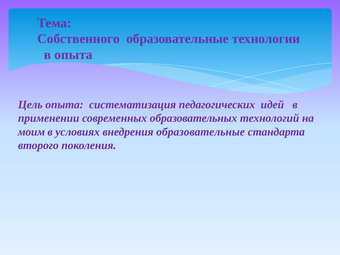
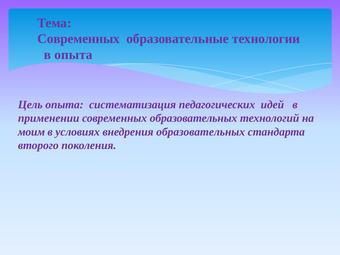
Собственного: Собственного -> Современных (79, 39)
внедрения образовательные: образовательные -> образовательных (201, 132)
